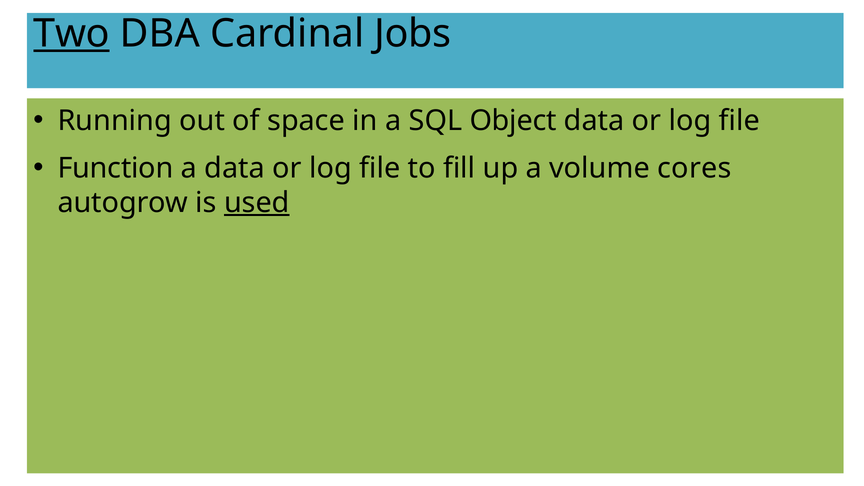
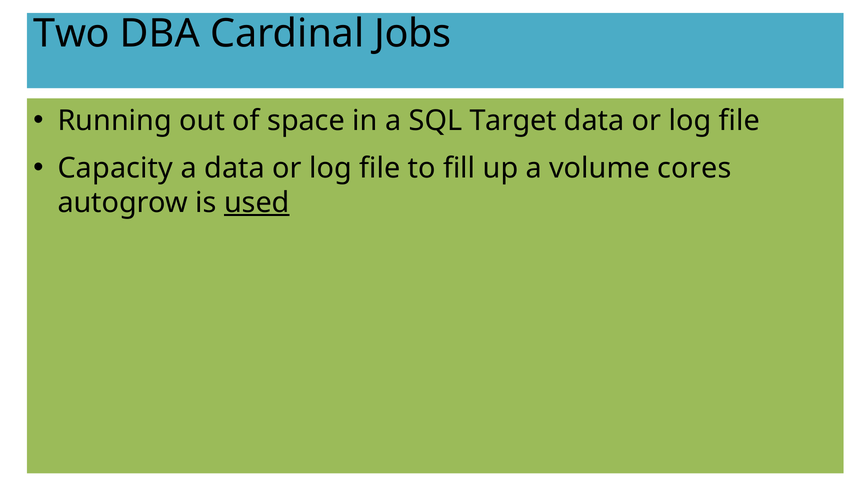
Two underline: present -> none (72, 34)
Object: Object -> Target (513, 121)
Function: Function -> Capacity (115, 168)
